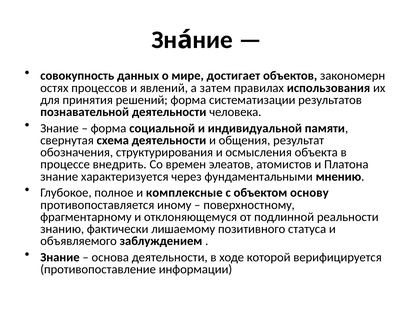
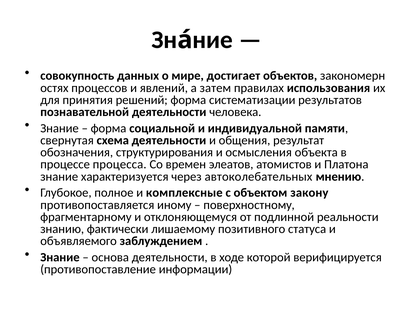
внедрить: внедрить -> процесса (120, 165)
фундаментальными: фундаментальными -> автоколебательных (259, 177)
основу: основу -> закону (309, 193)
